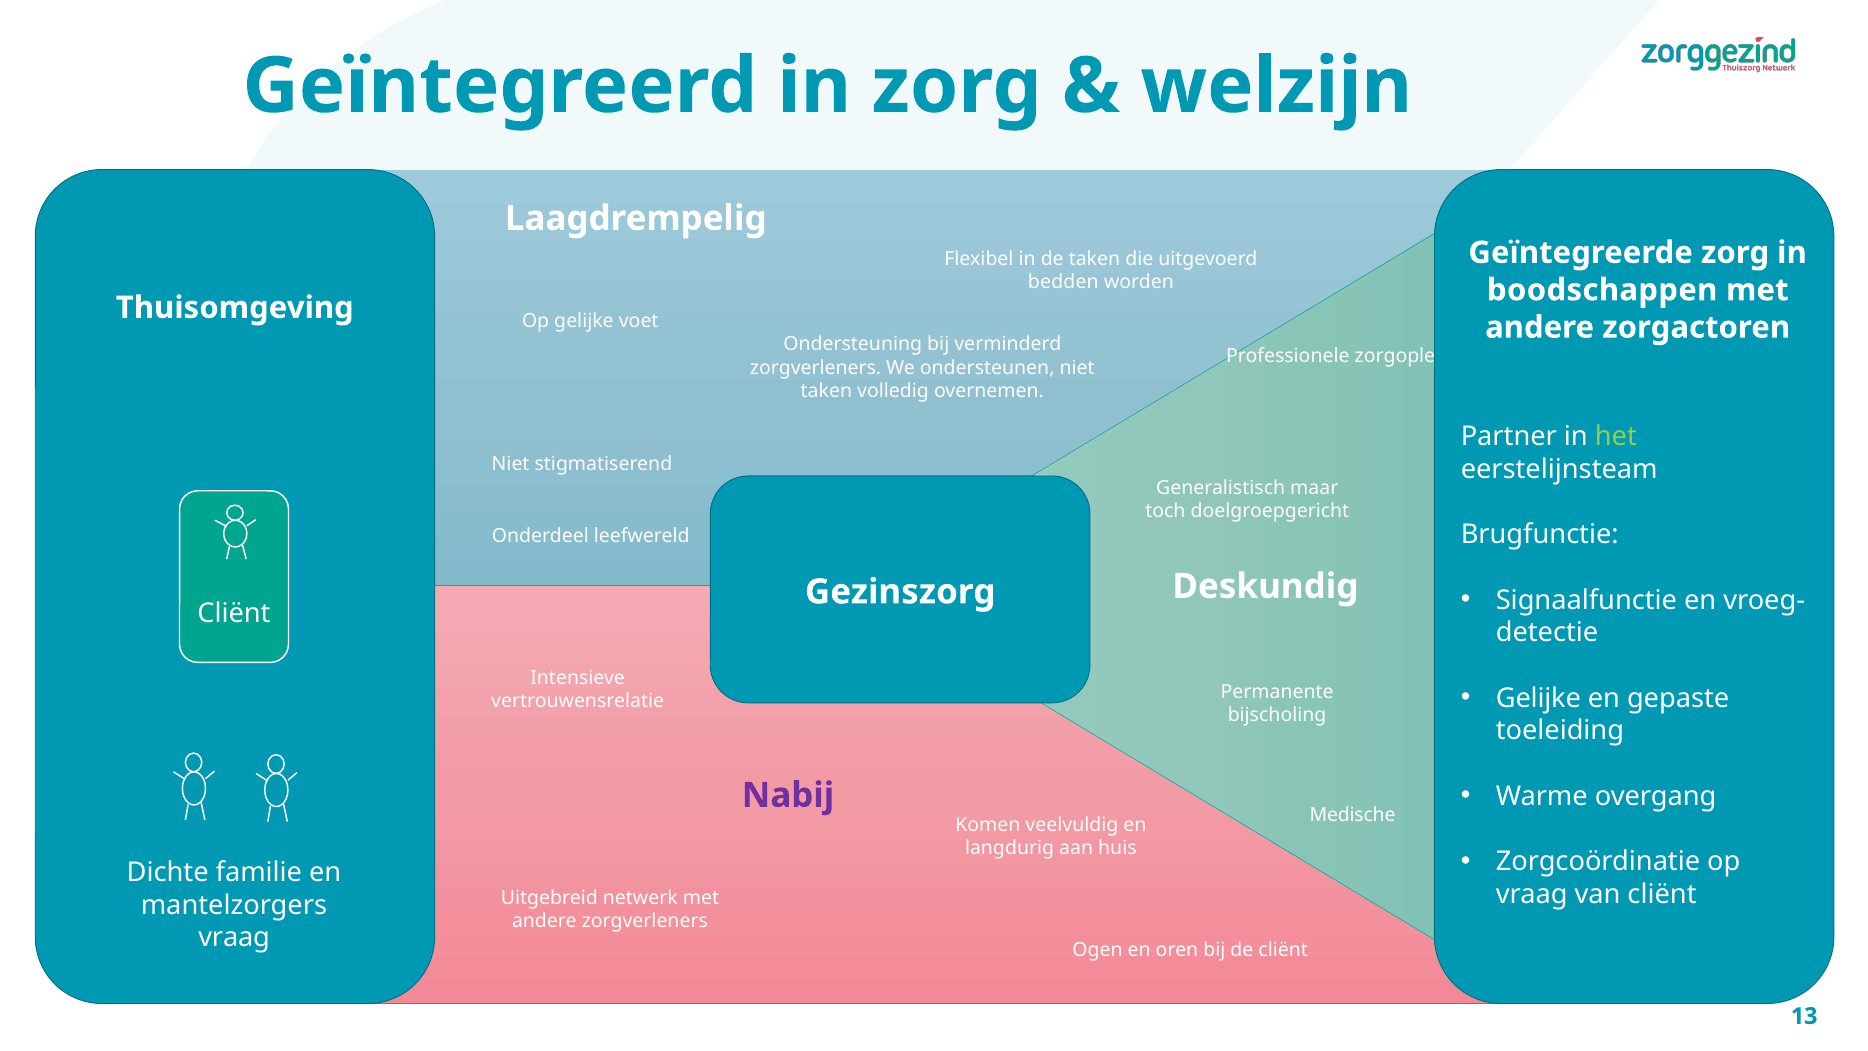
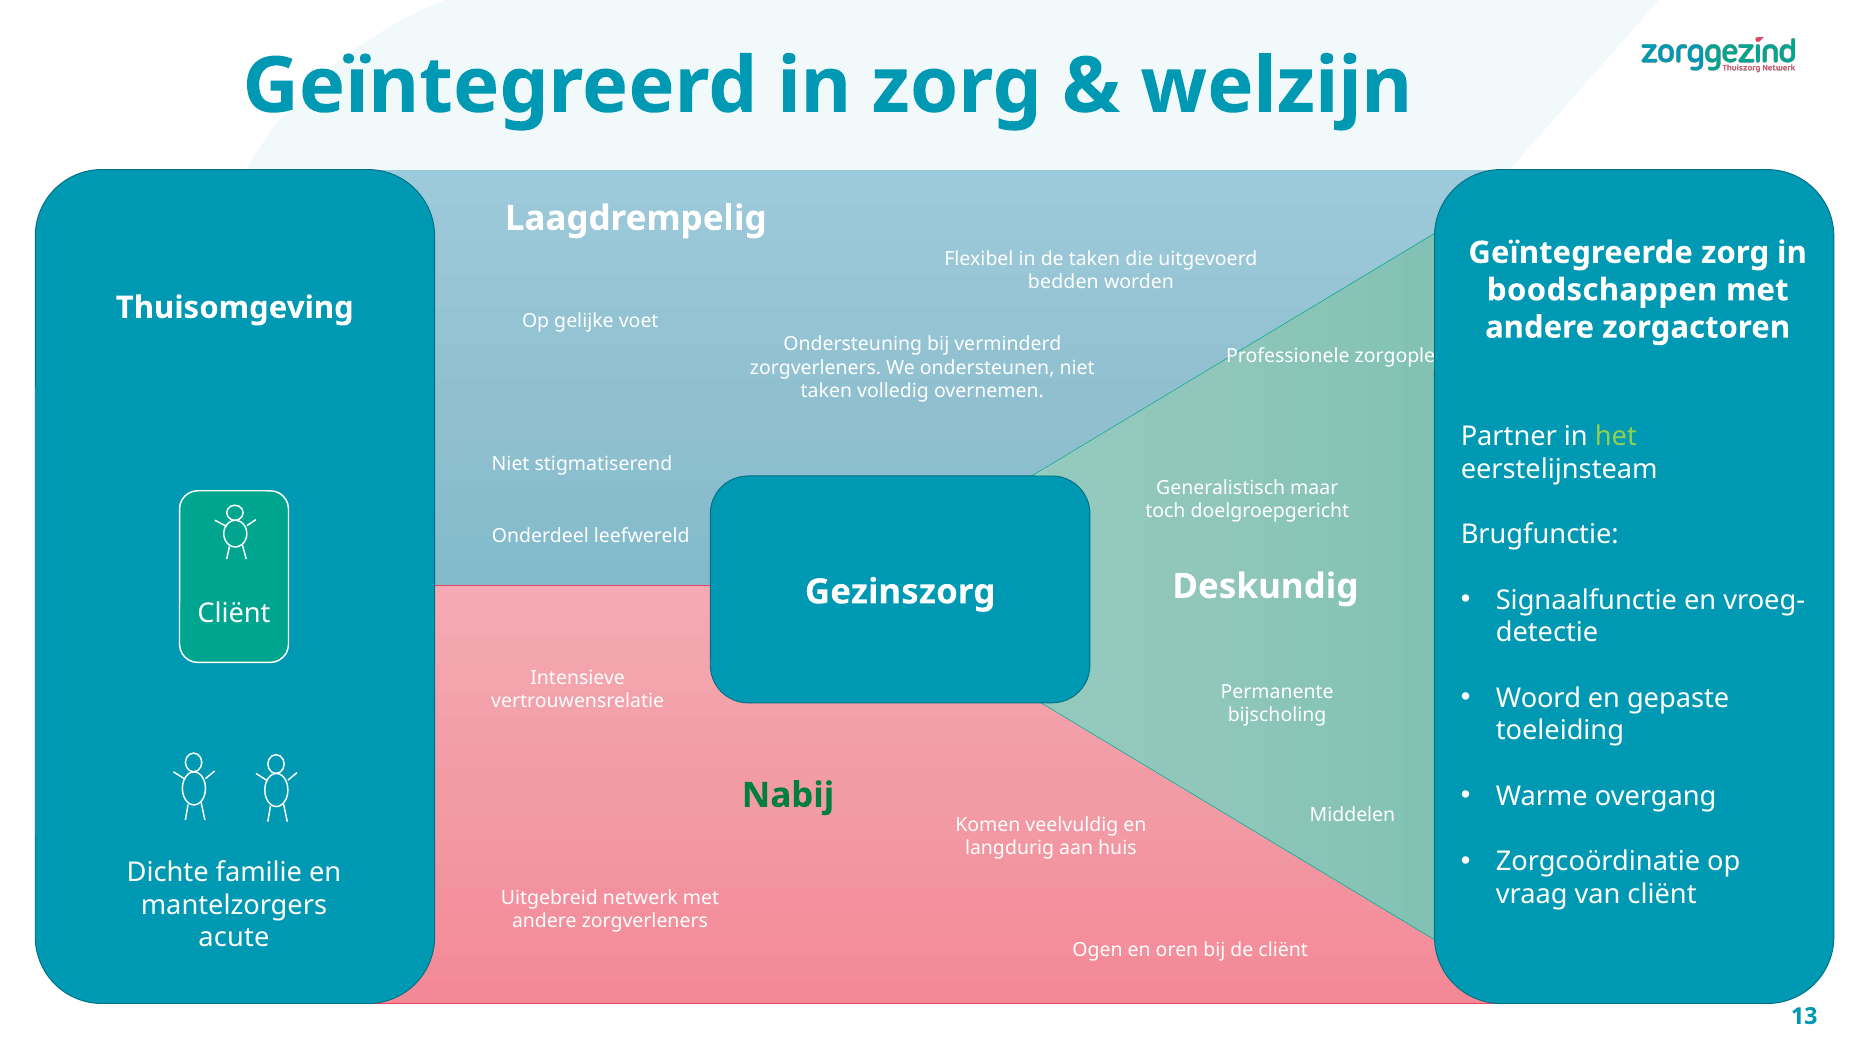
Gelijke: Gelijke -> Woord (1538, 698)
Nabij colour: purple -> green (788, 795)
Medische: Medische -> Middelen (1352, 815)
vraag: vraag -> acute (234, 938)
